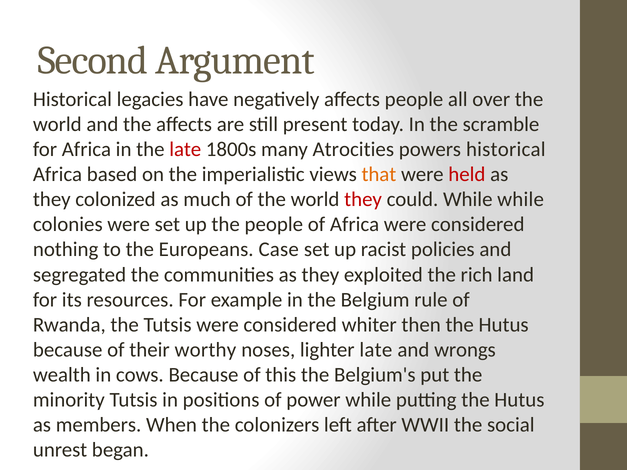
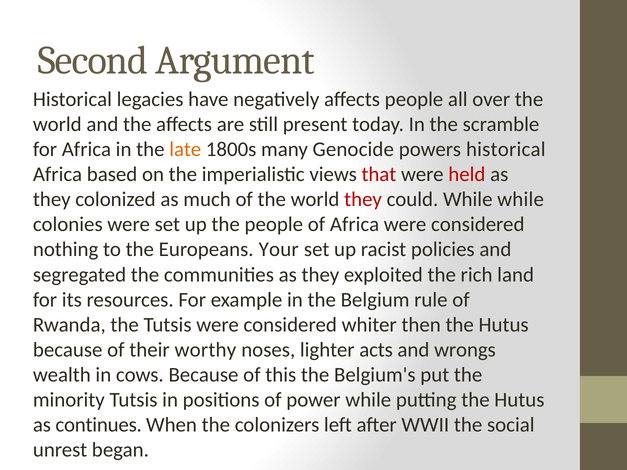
late colour: red -> orange (185, 149)
Atrocities: Atrocities -> Genocide (353, 149)
that colour: orange -> red (379, 174)
Case: Case -> Your (279, 250)
lighter late: late -> acts (376, 350)
members: members -> continues (99, 425)
